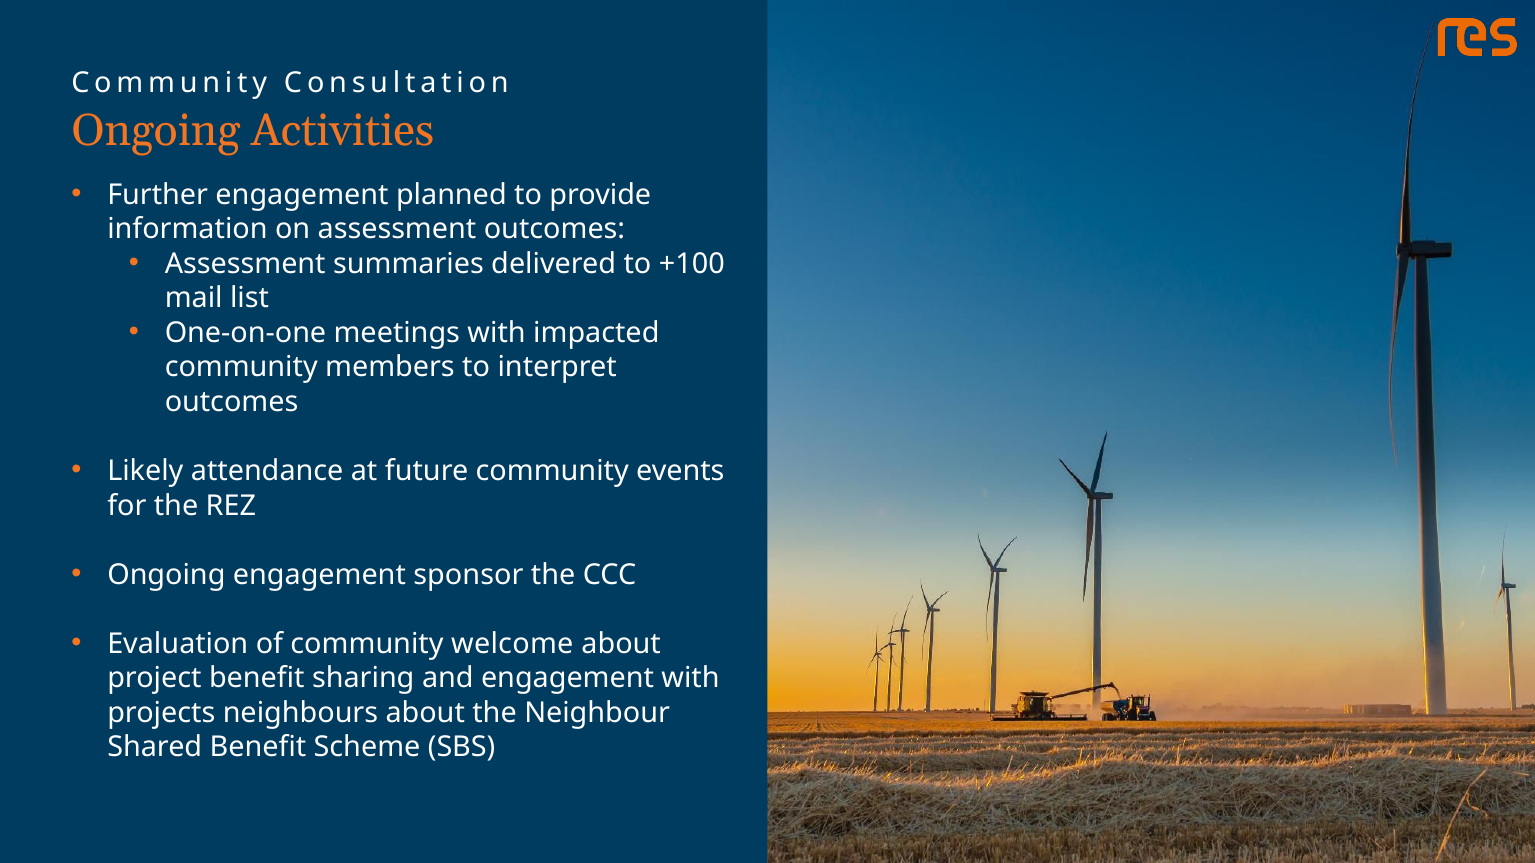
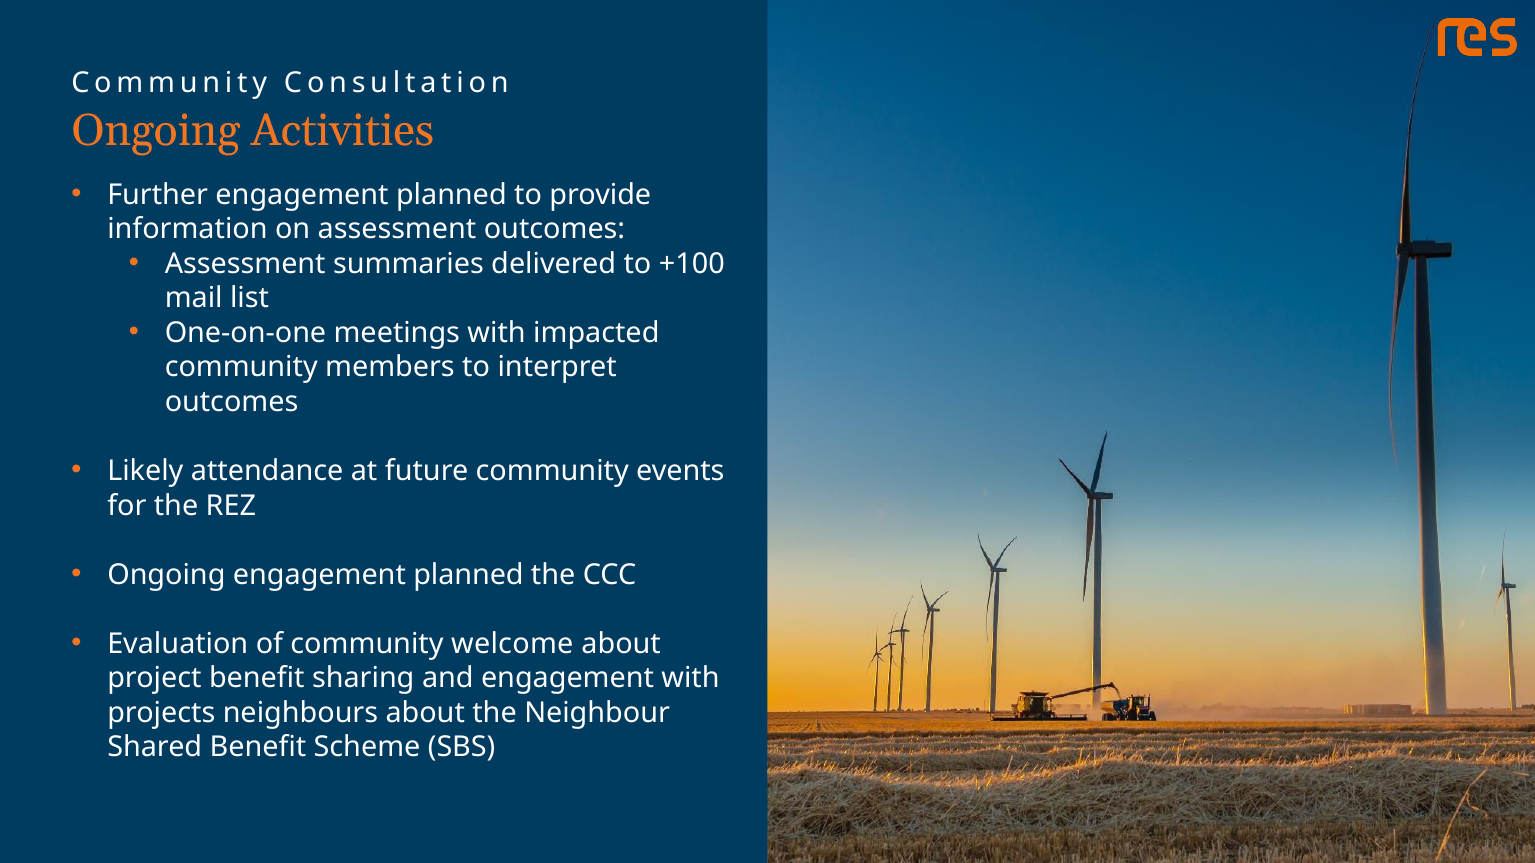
Ongoing engagement sponsor: sponsor -> planned (468, 575)
